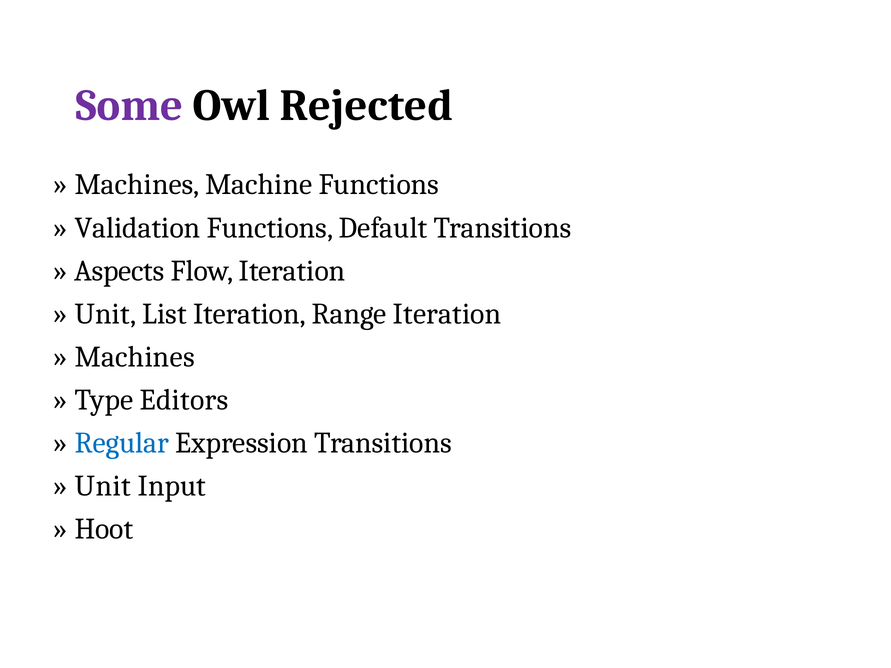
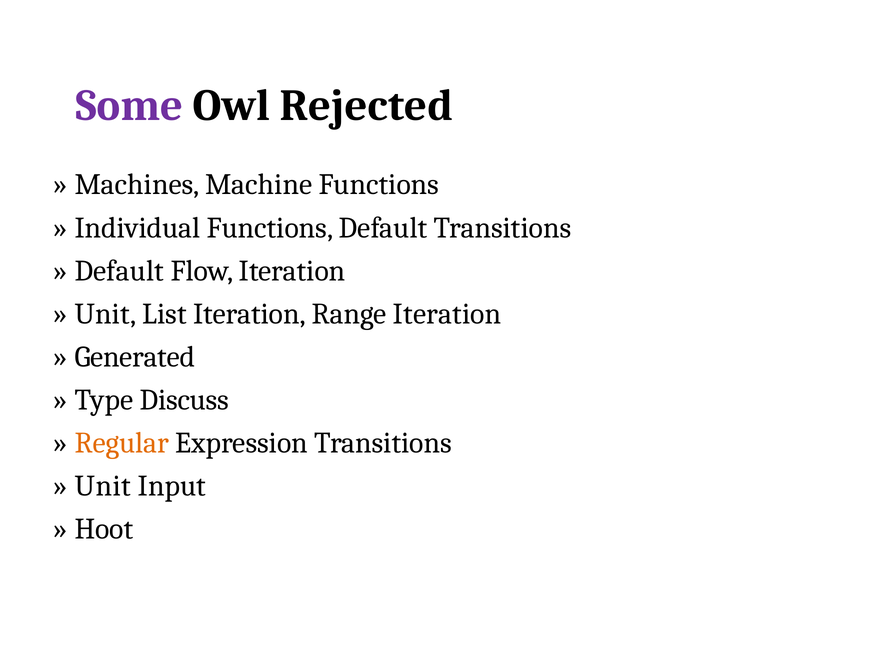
Validation: Validation -> Individual (137, 228)
Aspects: Aspects -> Default (119, 271)
Machines: Machines -> Generated (135, 357)
Editors: Editors -> Discuss (184, 400)
Regular colour: blue -> orange (122, 443)
